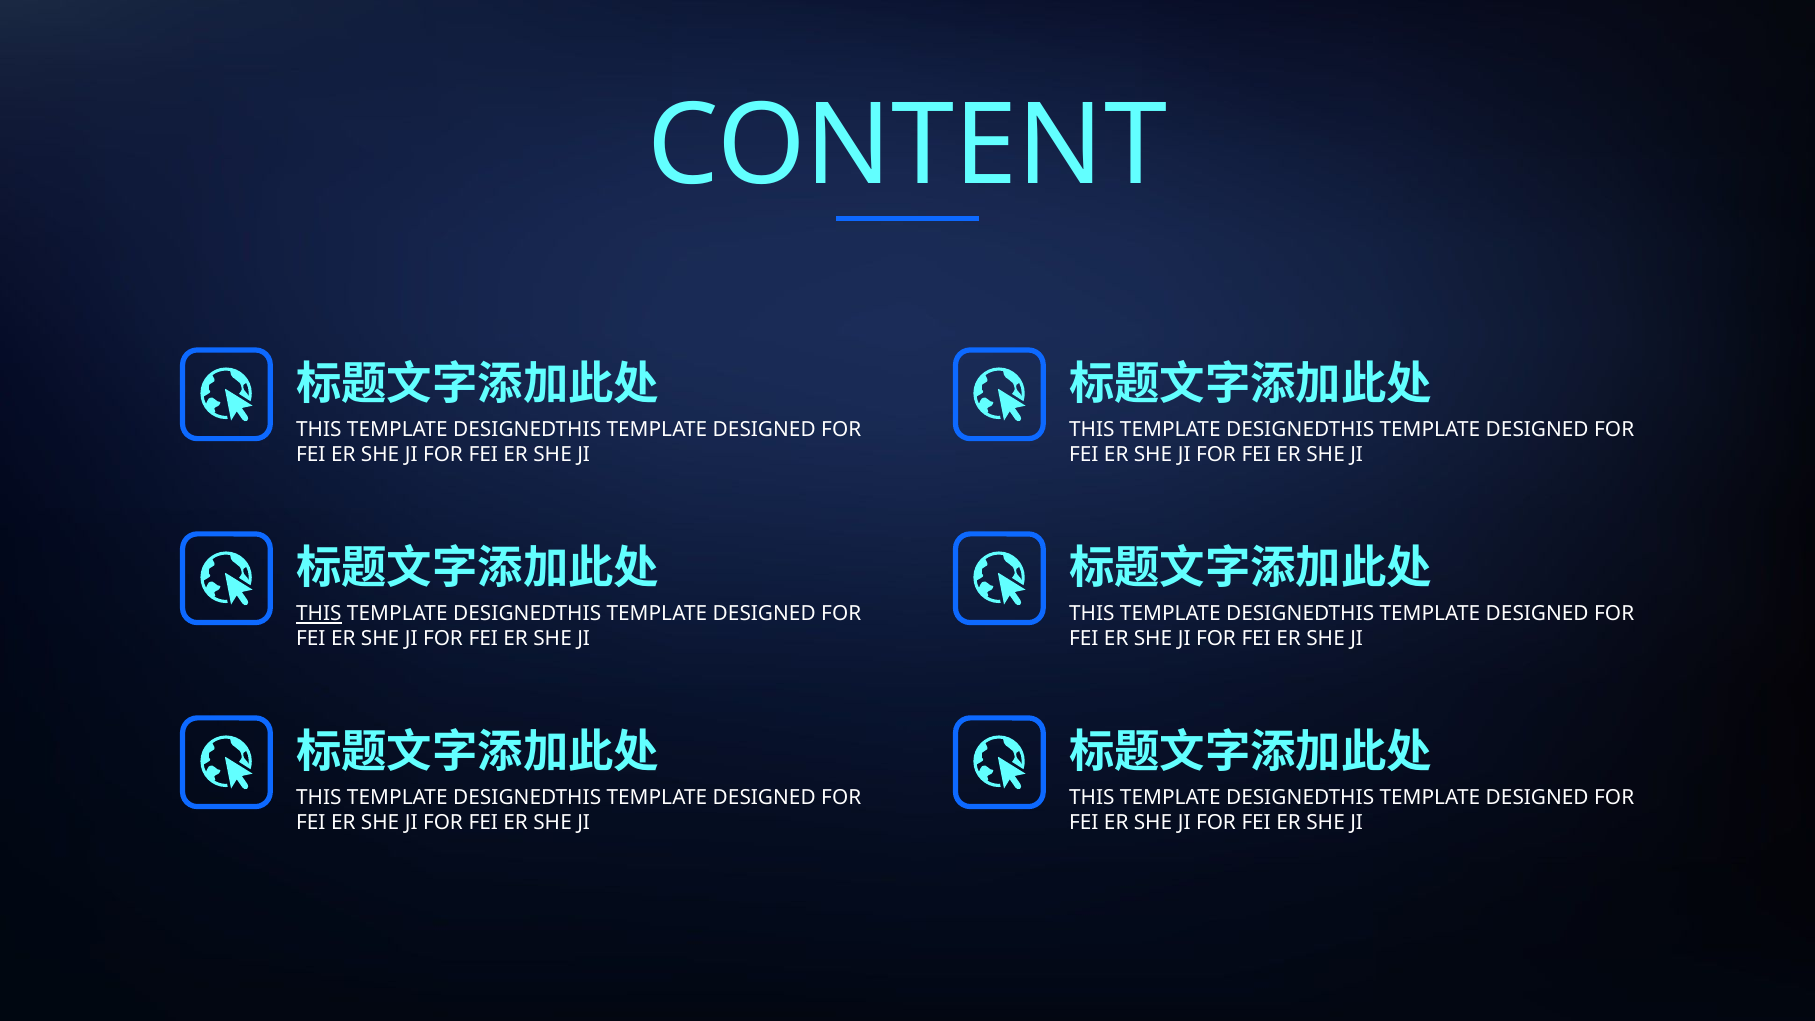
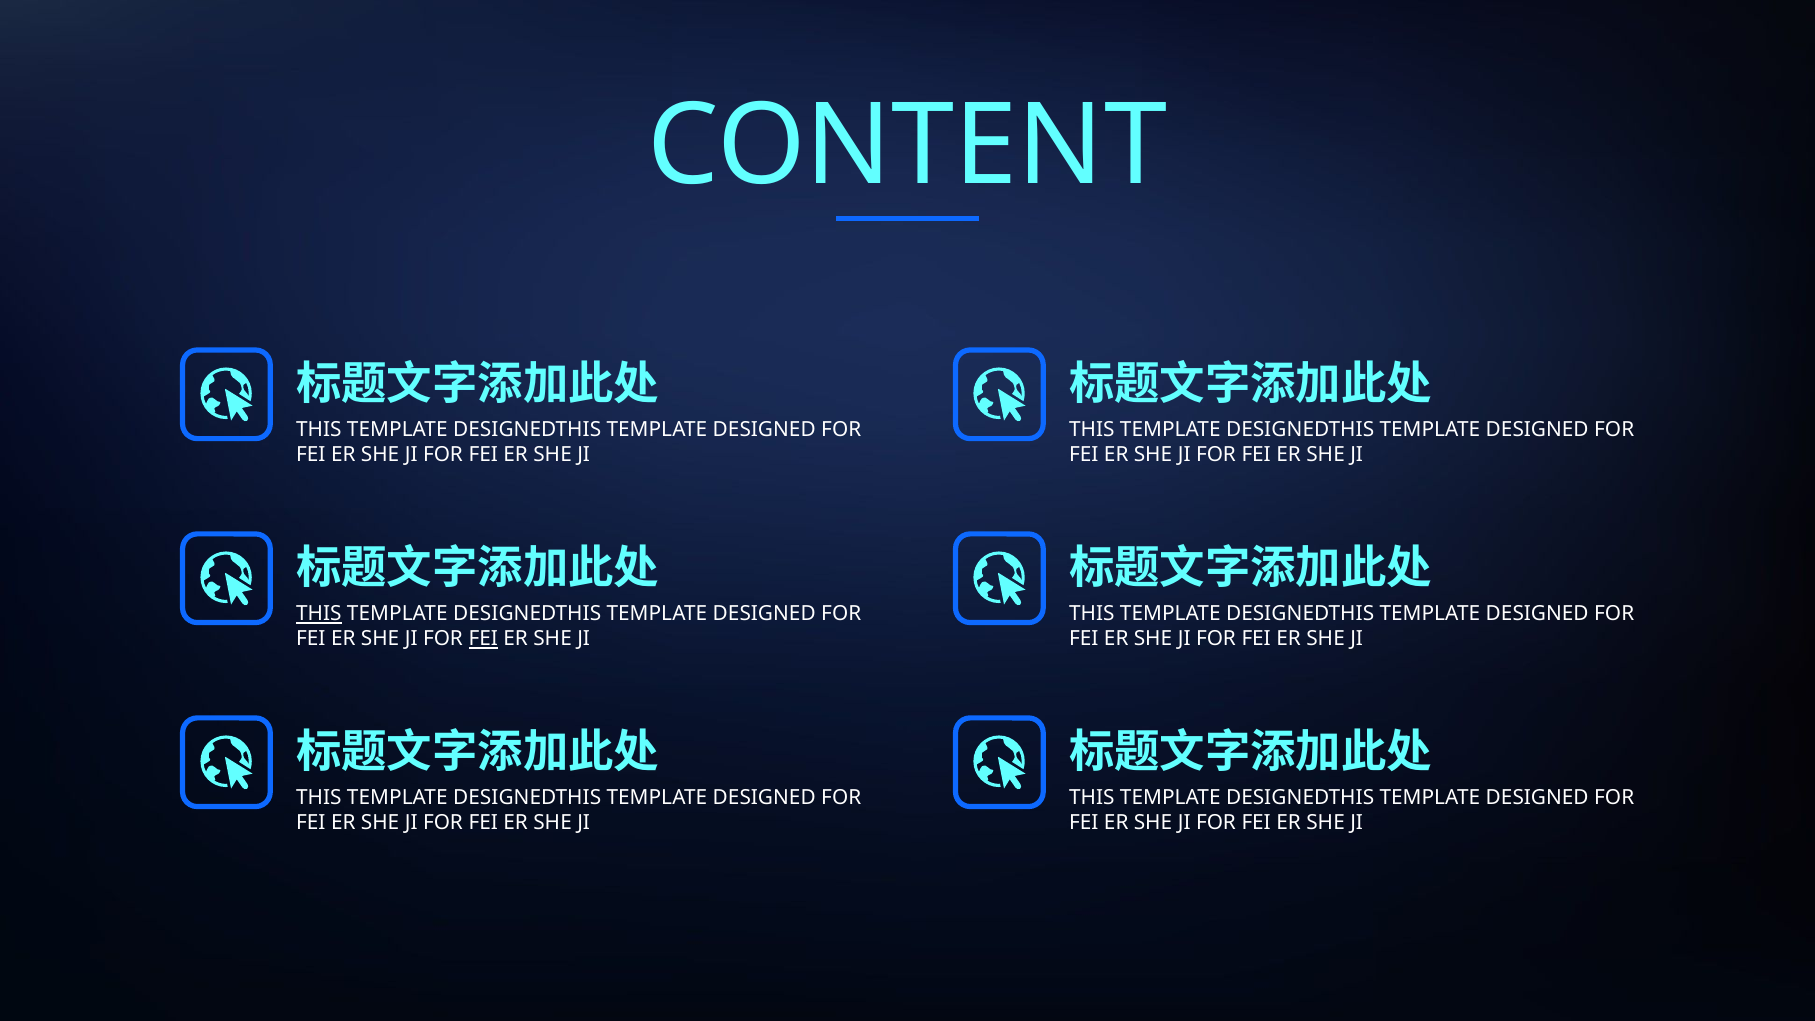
FEI underline: none -> present (483, 639)
